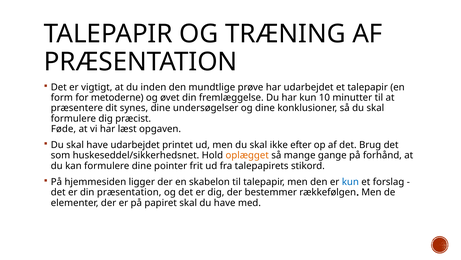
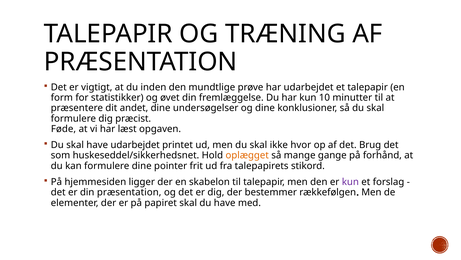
metoderne: metoderne -> statistikker (117, 97)
synes: synes -> andet (134, 108)
efter: efter -> hvor (301, 145)
kun colour: blue -> purple (350, 182)
